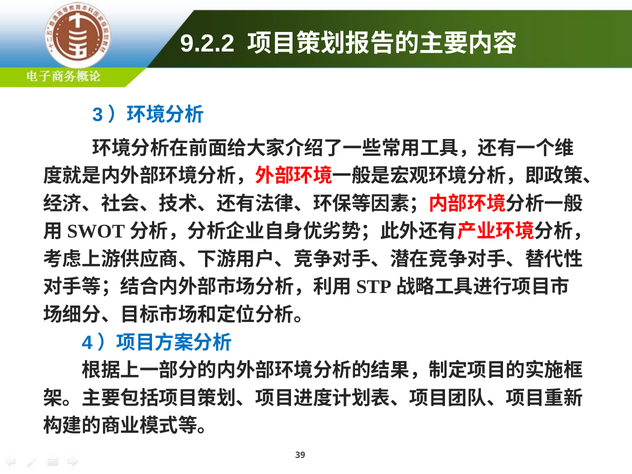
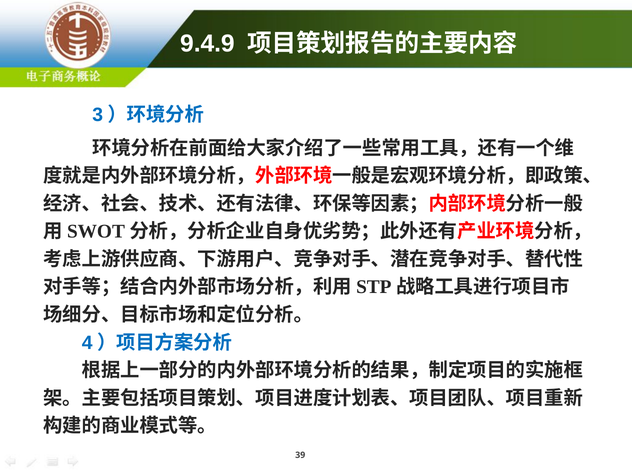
9.2.2: 9.2.2 -> 9.4.9 (207, 44)
